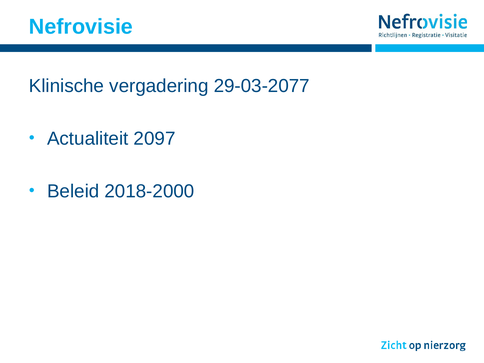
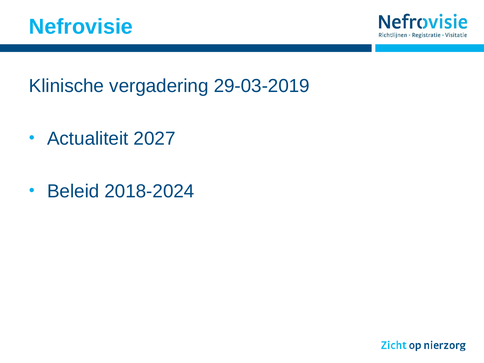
29-03-2077: 29-03-2077 -> 29-03-2019 (262, 86)
2097: 2097 -> 2027 (155, 139)
2018-2000: 2018-2000 -> 2018-2024 (149, 191)
